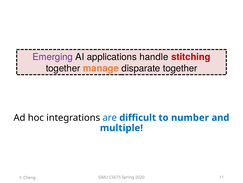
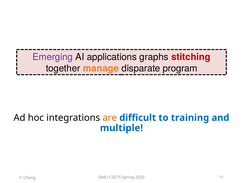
handle: handle -> graphs (154, 57)
disparate together: together -> program (180, 68)
are colour: blue -> orange (110, 117)
number: number -> training (190, 117)
